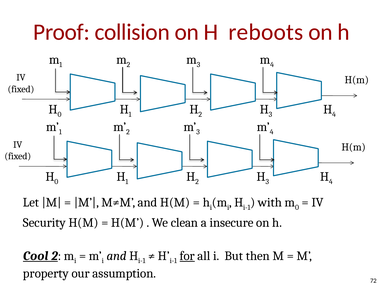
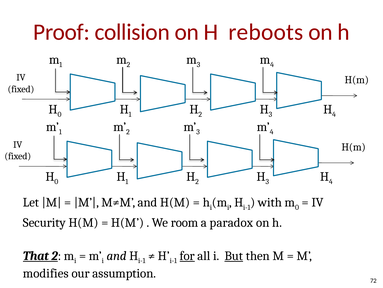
clean: clean -> room (184, 222)
insecure: insecure -> paradox (231, 222)
Cool: Cool -> That (36, 255)
But underline: none -> present (234, 255)
property: property -> modifies (46, 273)
